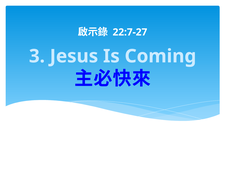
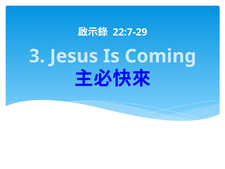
22:7-27: 22:7-27 -> 22:7-29 (130, 32)
